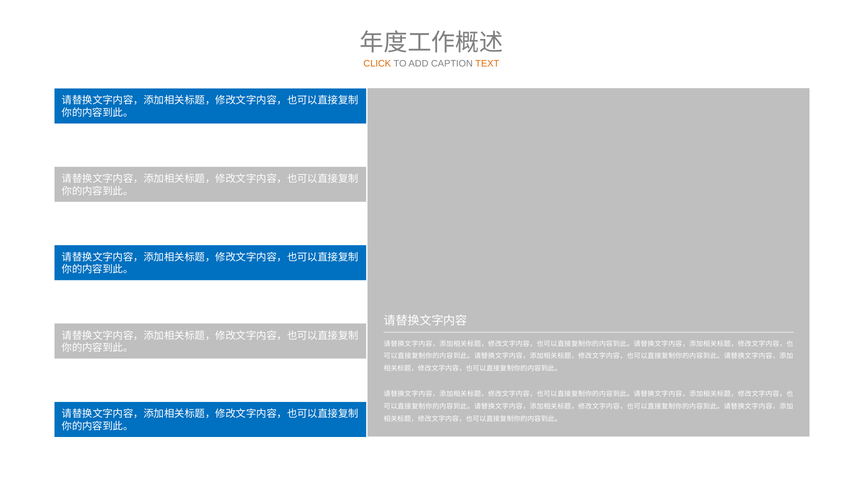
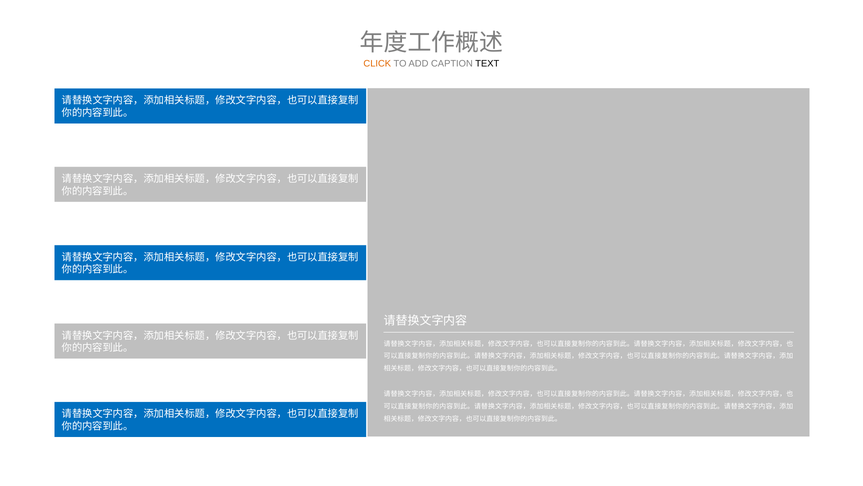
TEXT colour: orange -> black (487, 64)
